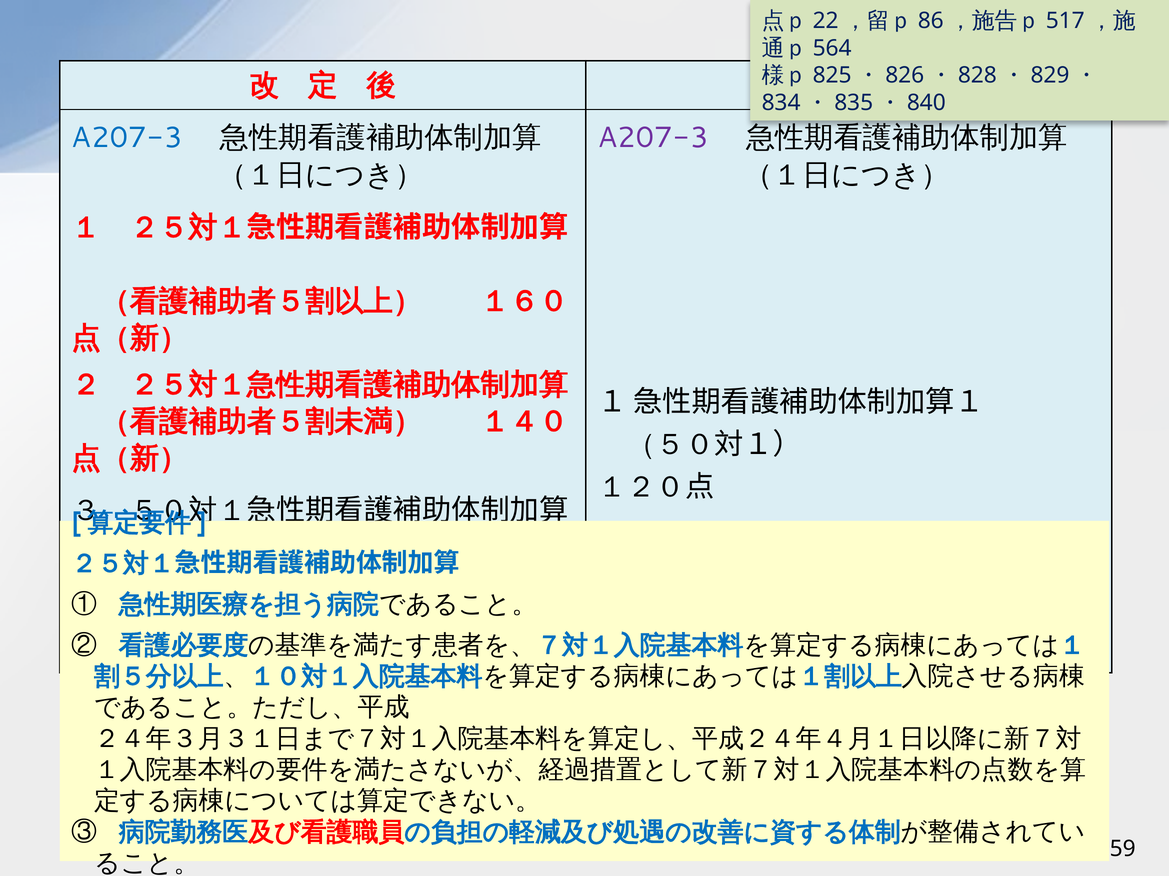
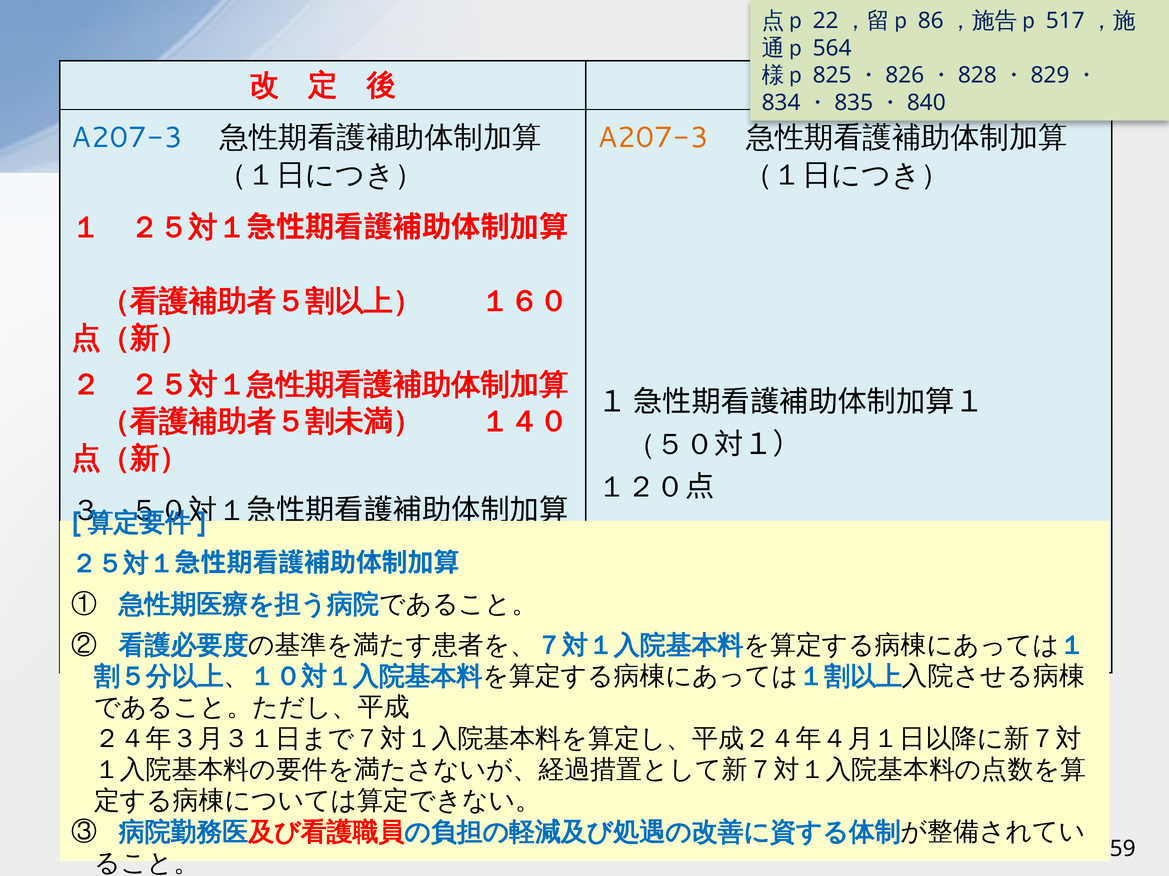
A207-3 colour: purple -> orange (653, 138)
